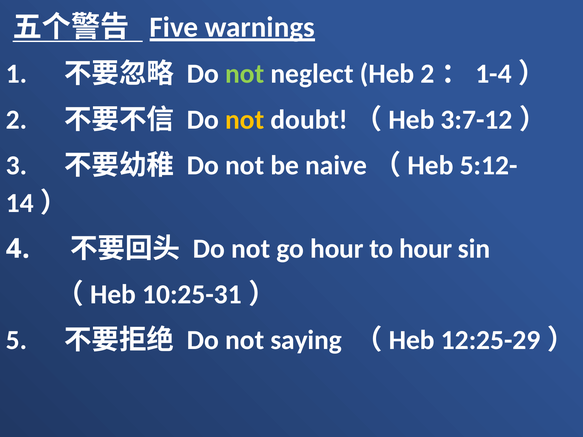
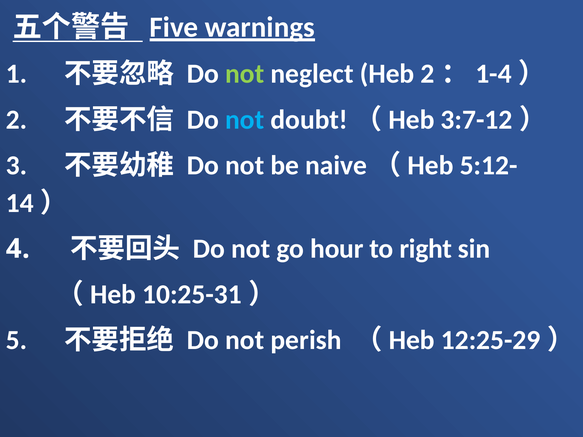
not colour: yellow -> light blue (245, 120)
to hour: hour -> right (426, 249)
saying: saying -> perish (306, 340)
